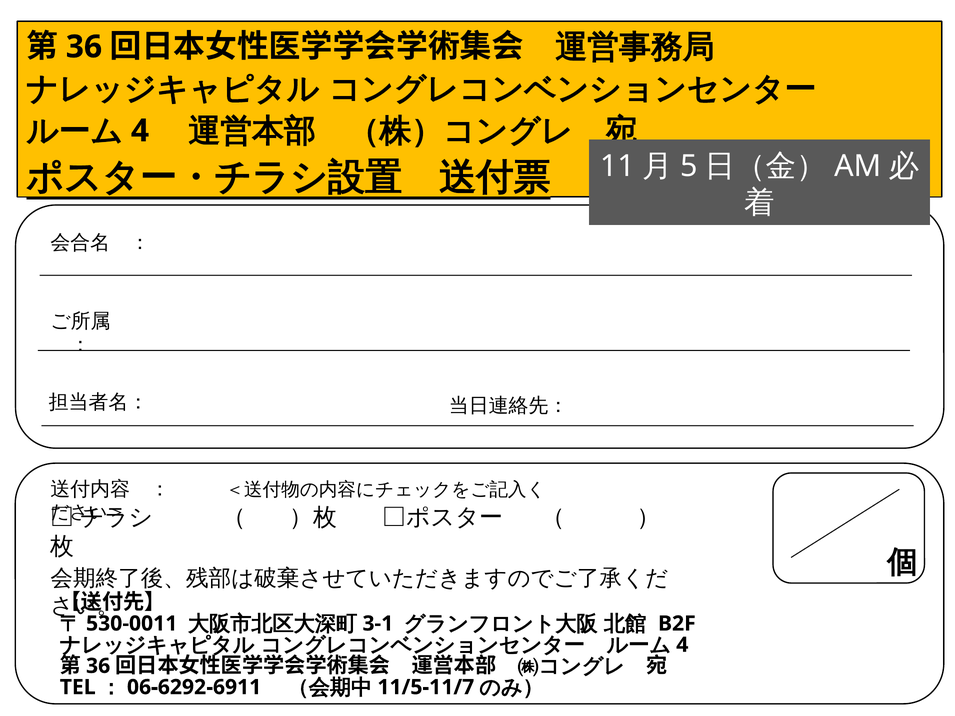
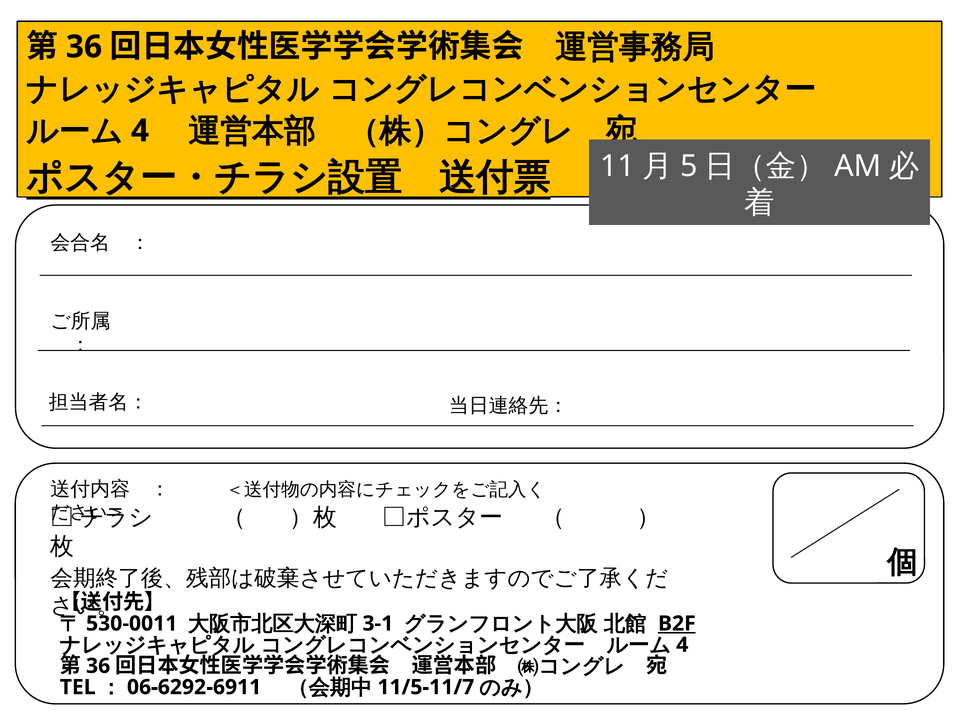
B2F underline: none -> present (677, 624)
